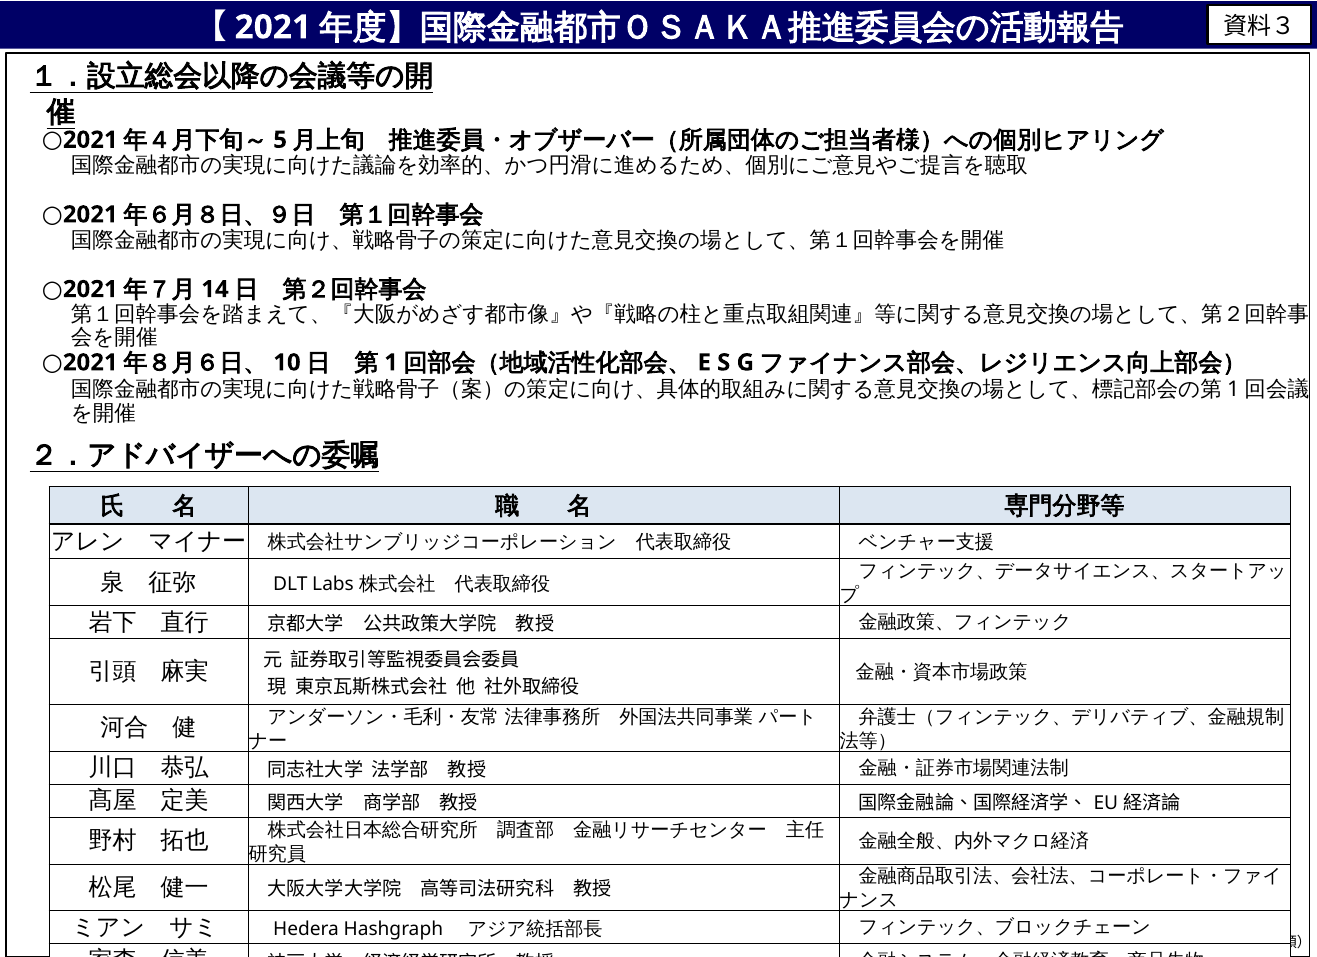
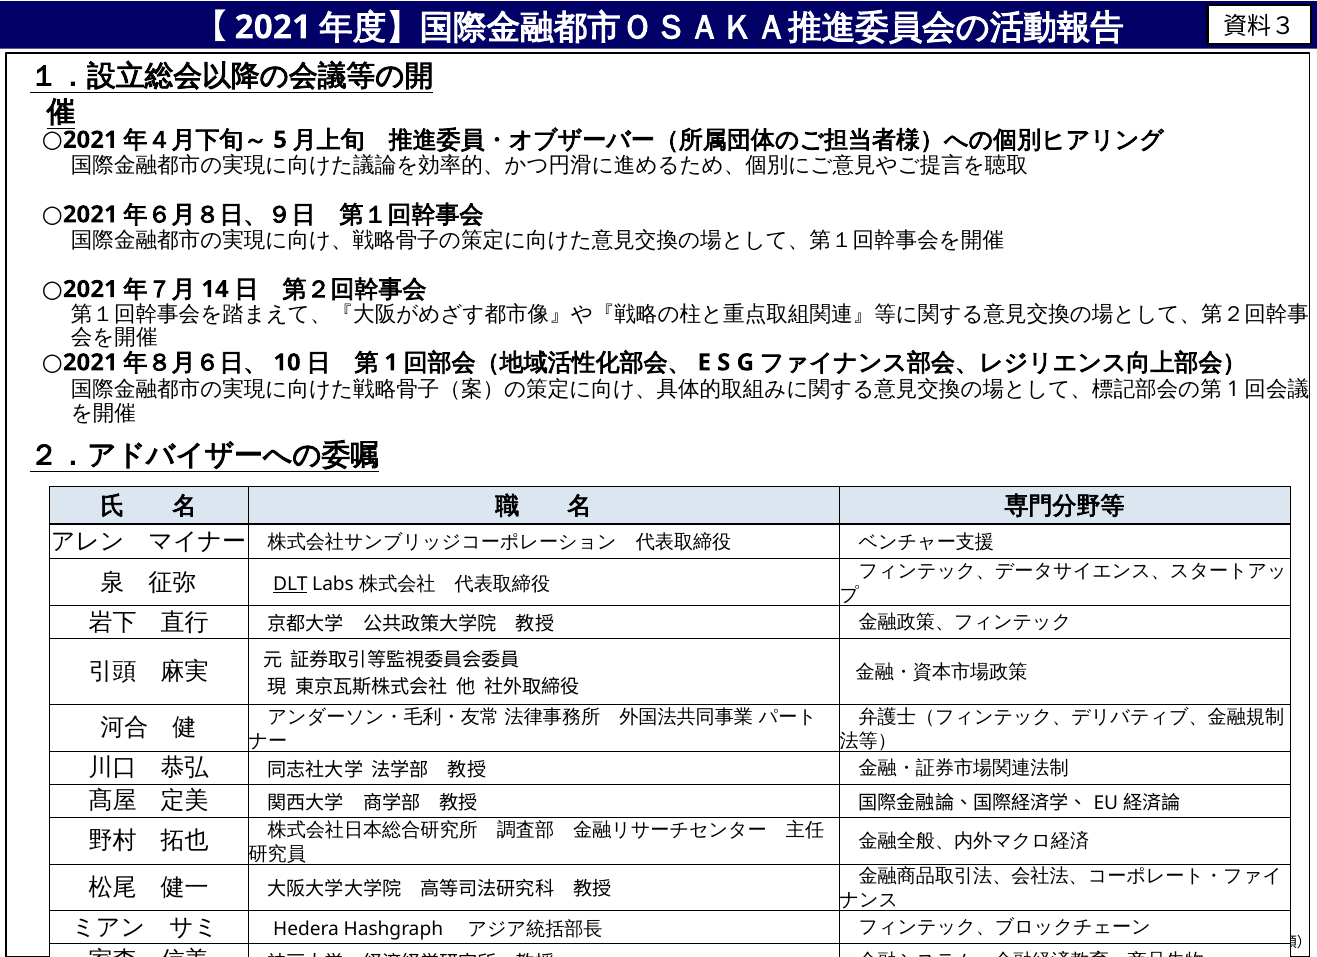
DLT underline: none -> present (290, 585)
